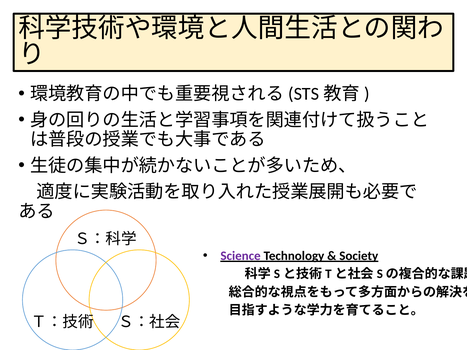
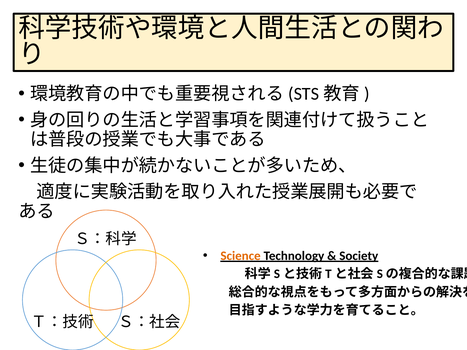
Science colour: purple -> orange (241, 256)
